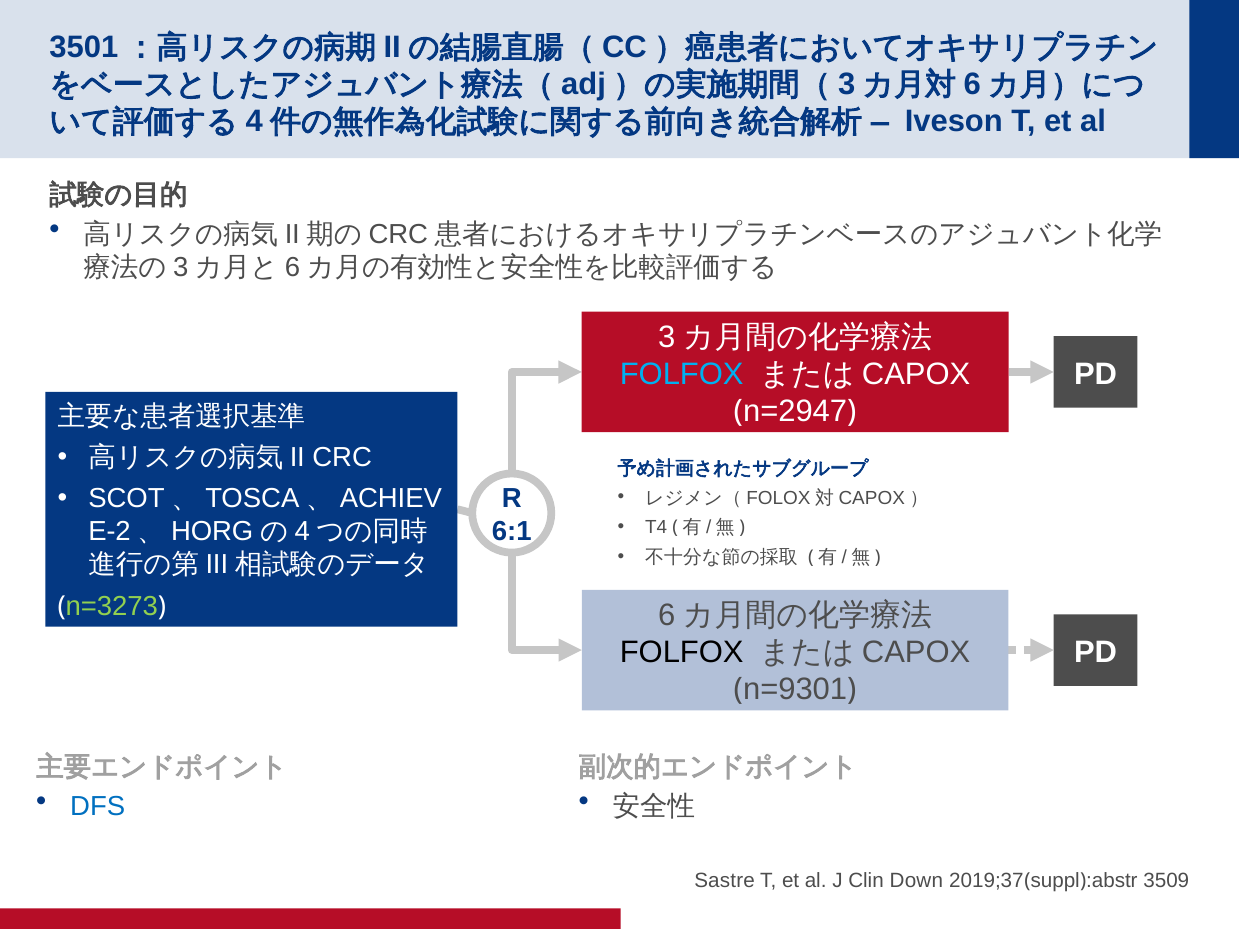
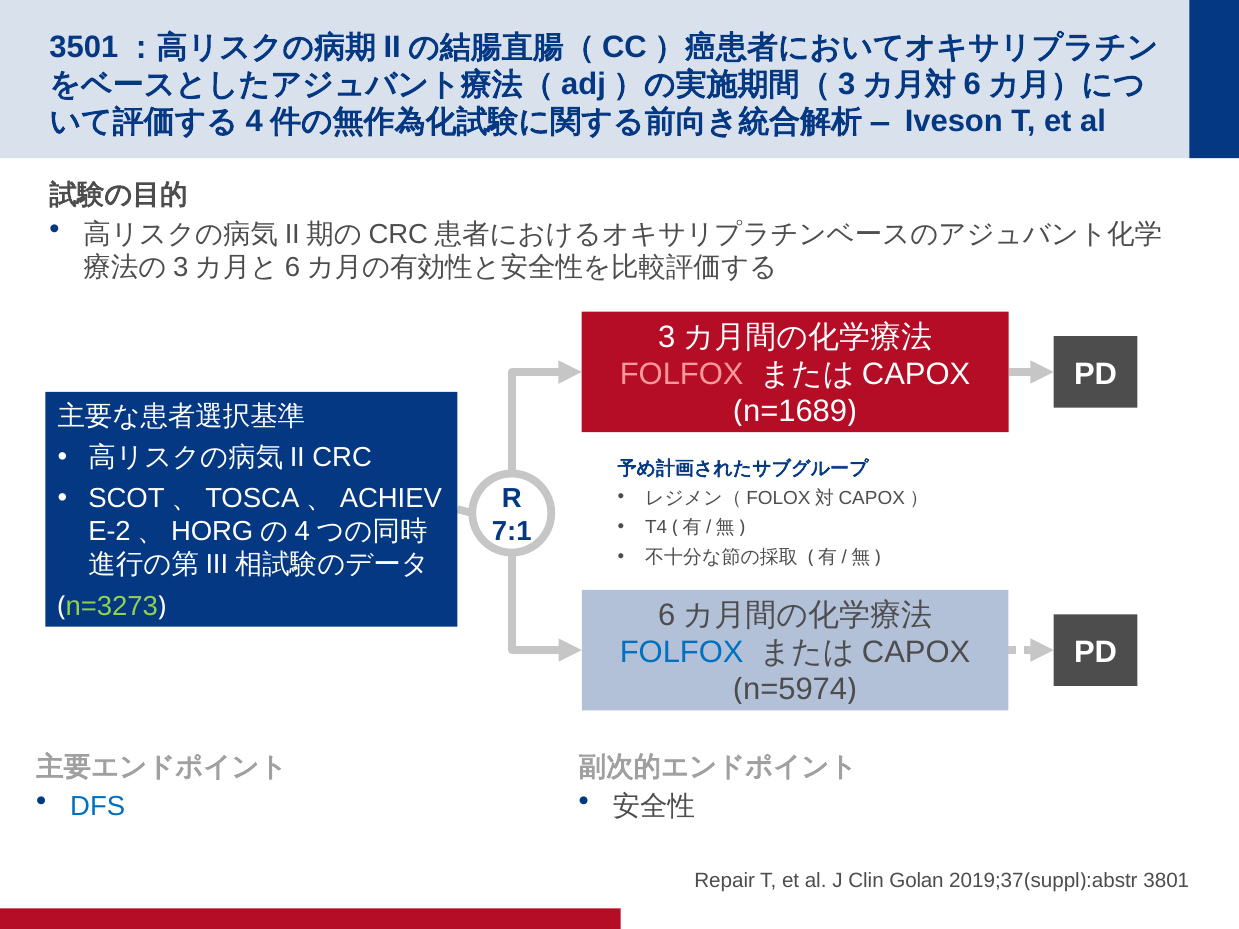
FOLFOX colour: light blue -> pink (682, 374)
n=2947: n=2947 -> n=1689 (795, 411)
6:1: 6:1 -> 7:1 (512, 532)
FOLFOX colour: black -> blue (682, 652)
n=9301: n=9301 -> n=5974 (795, 690)
Sastre: Sastre -> Repair (725, 881)
Down: Down -> Golan (917, 881)
3509: 3509 -> 3801 (1166, 881)
